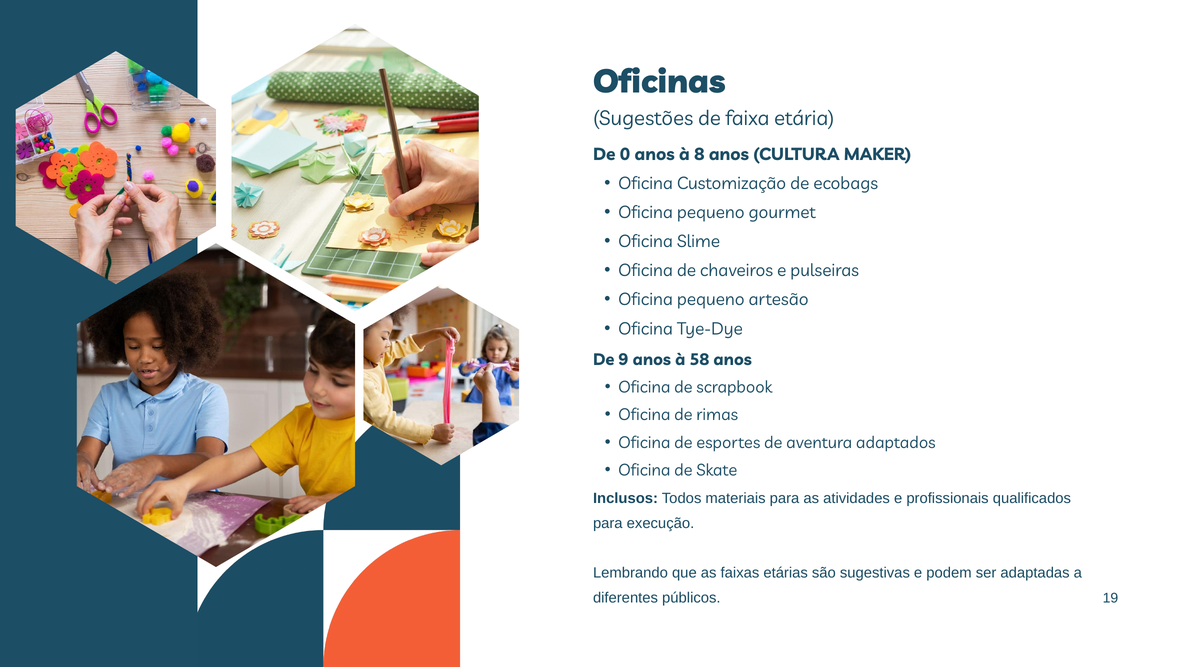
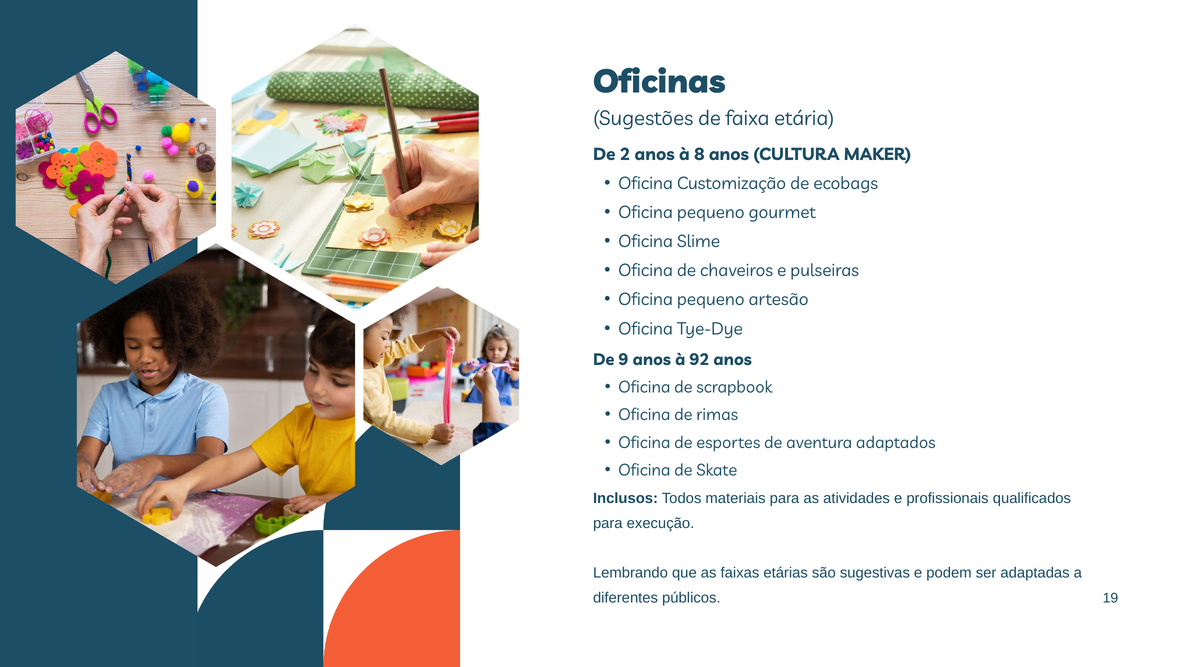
0: 0 -> 2 (625, 155)
58: 58 -> 92 (699, 360)
